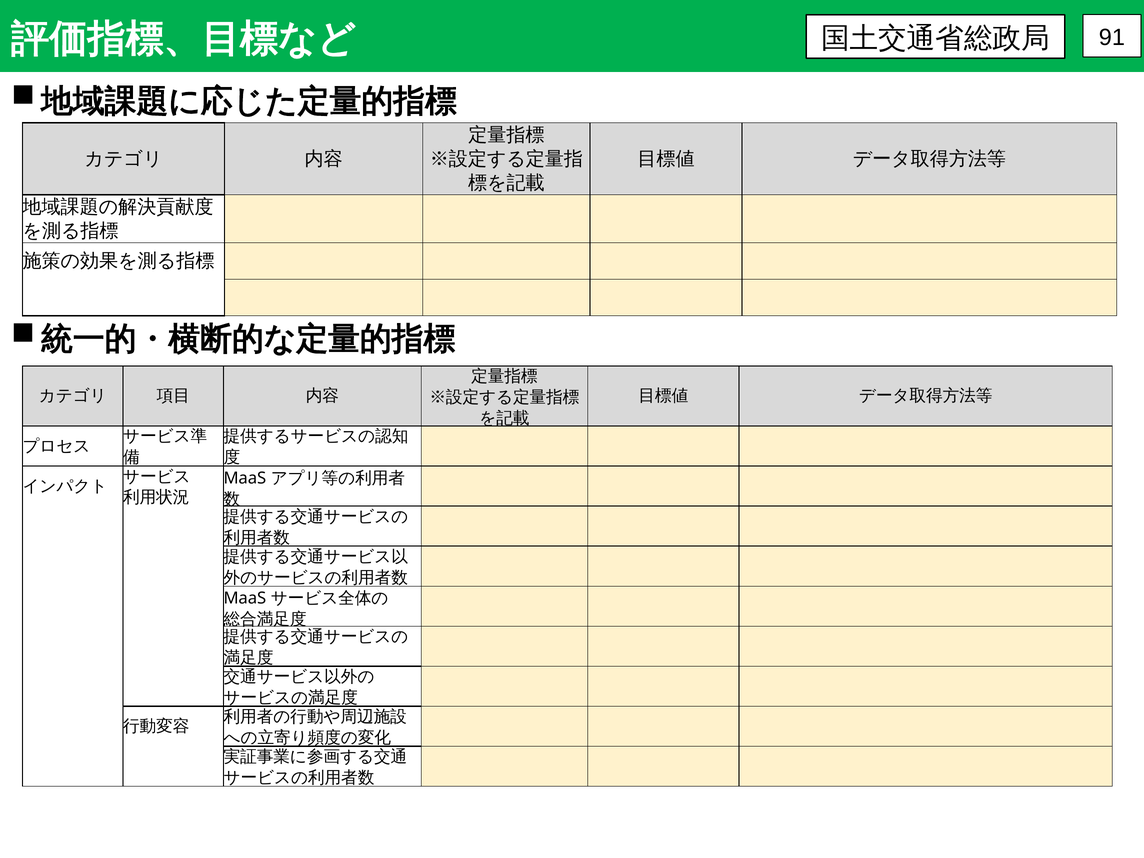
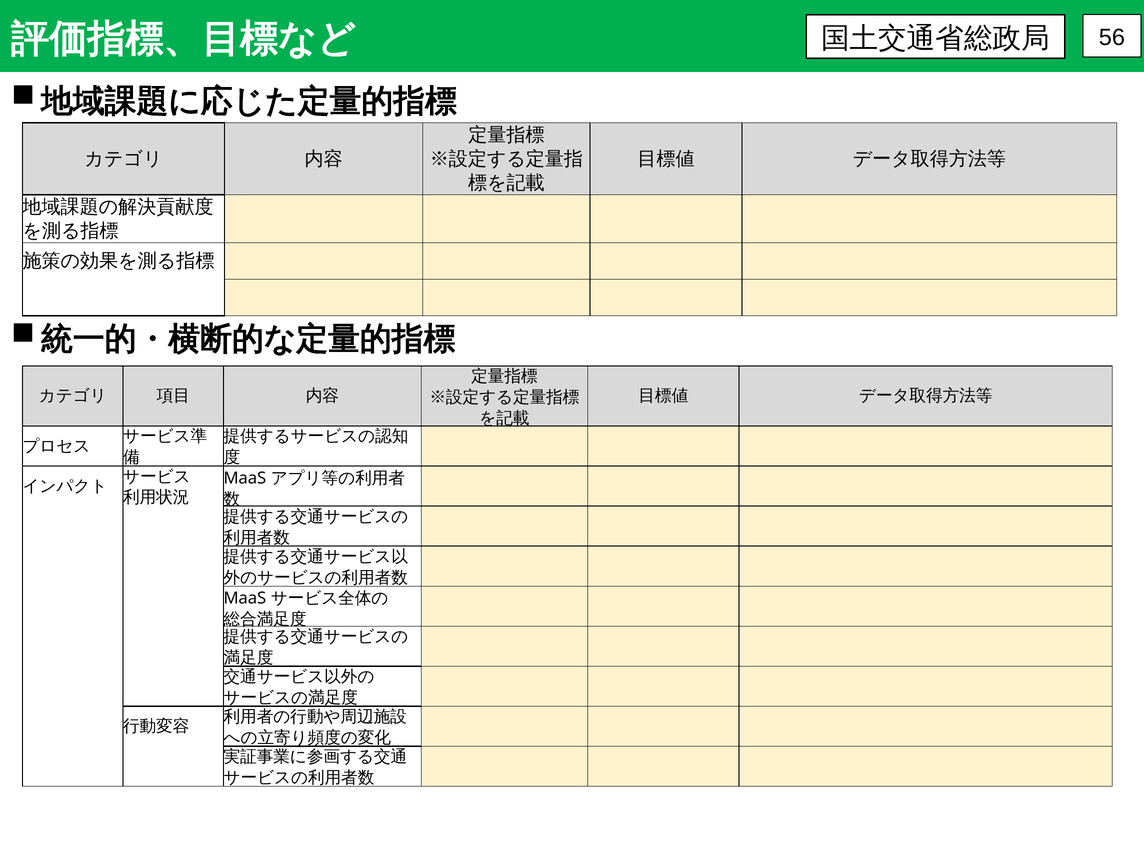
91: 91 -> 56 (1112, 37)
